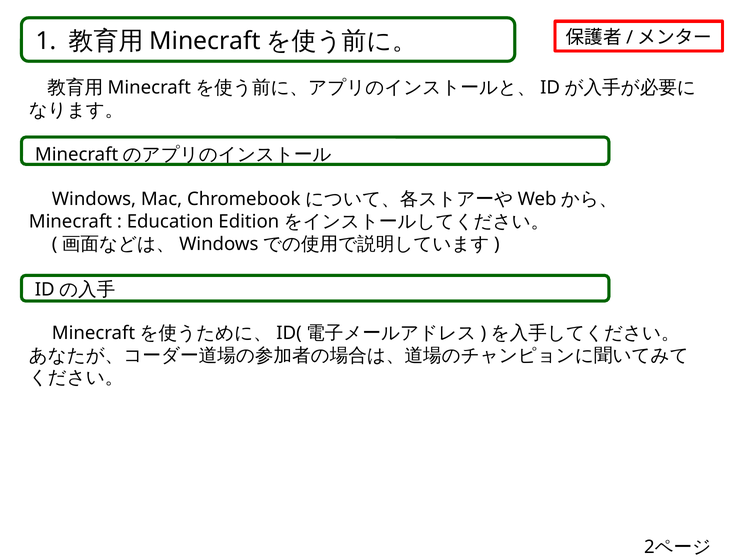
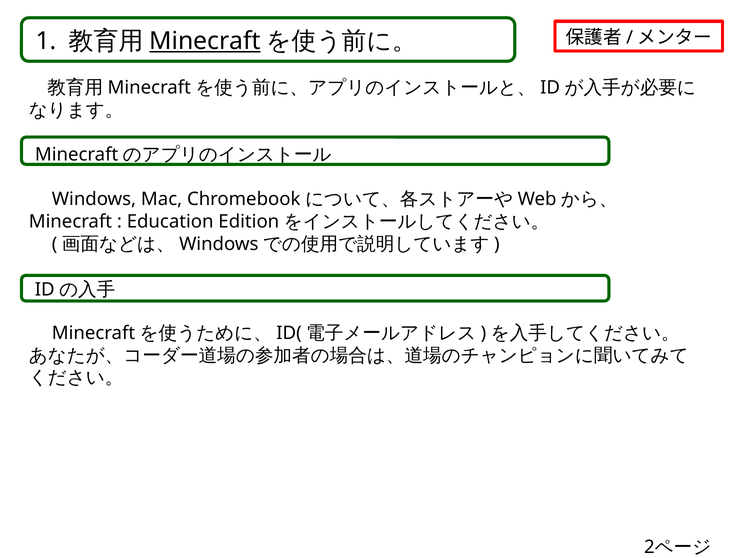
Minecraft underline: none -> present (205, 41)
